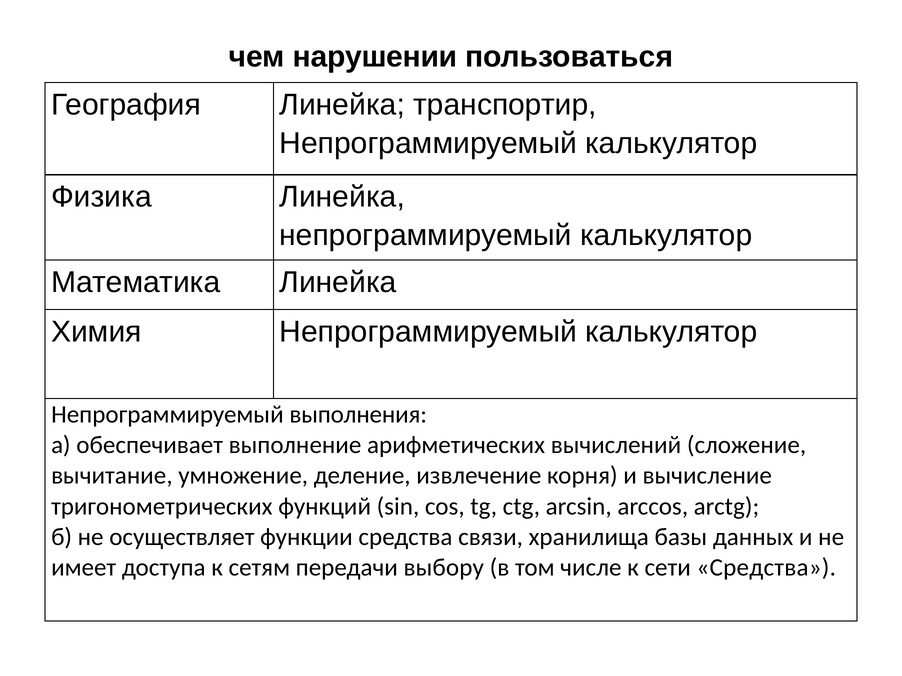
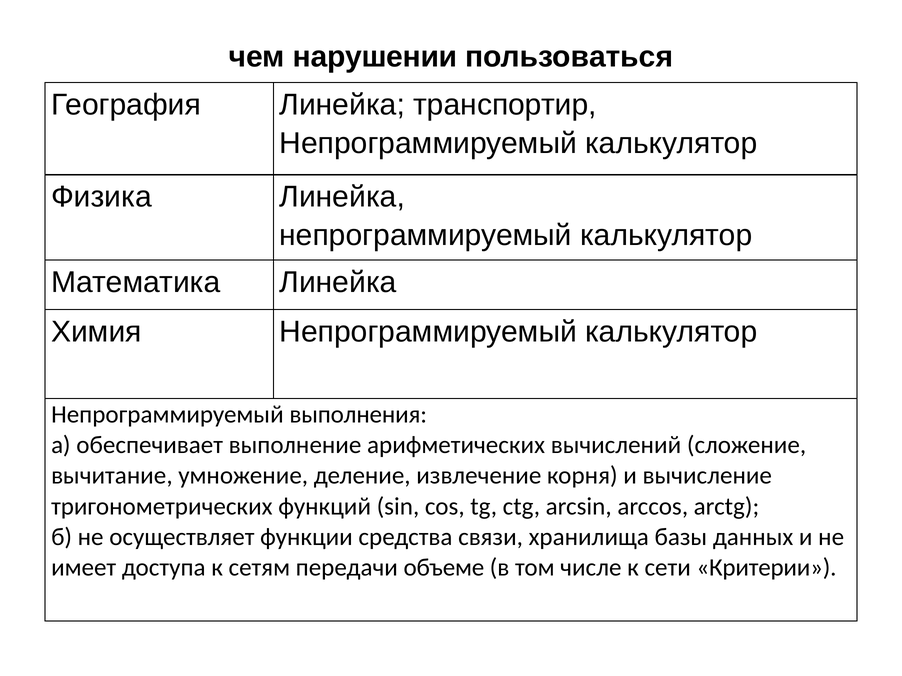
выбору: выбору -> объеме (444, 568)
сети Средства: Средства -> Критерии (766, 568)
